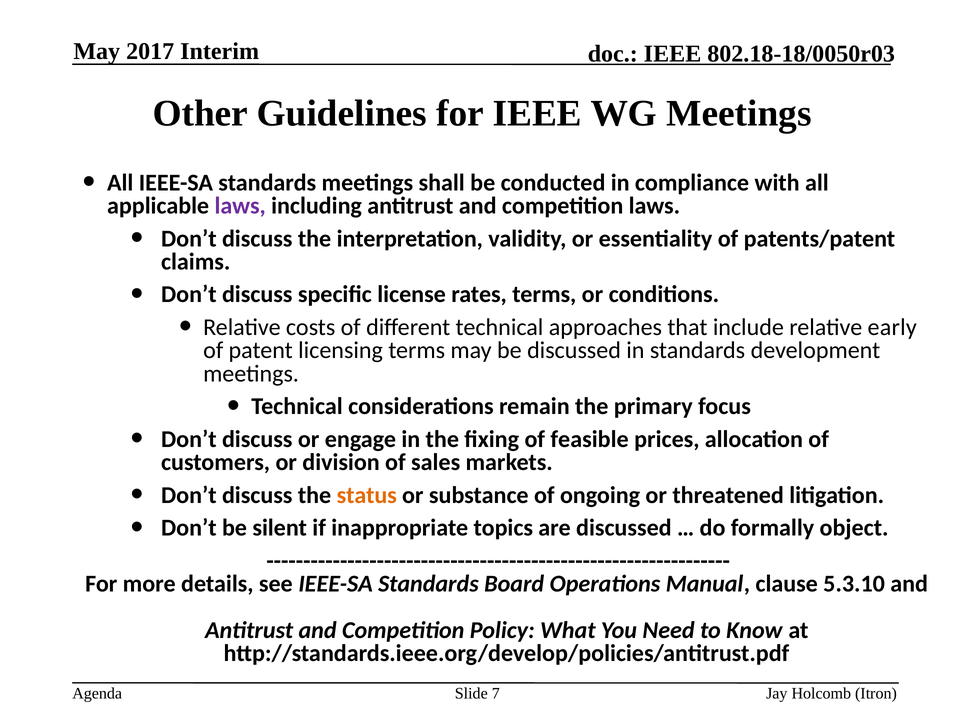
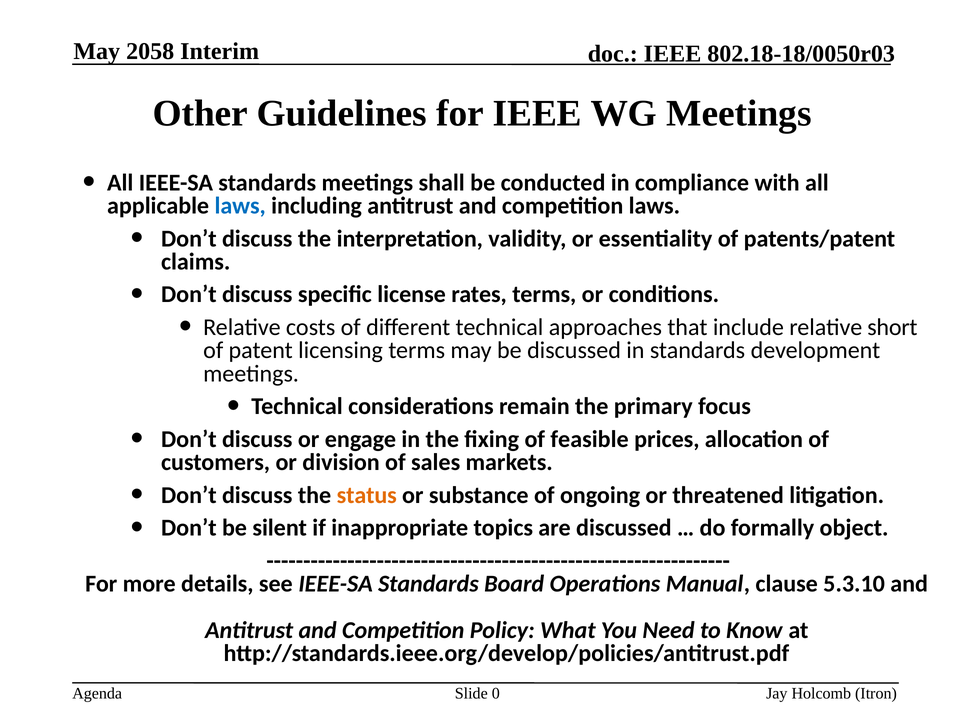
2017: 2017 -> 2058 (150, 51)
laws colour: purple -> blue (240, 206)
early: early -> short (892, 327)
7: 7 -> 0 (496, 693)
